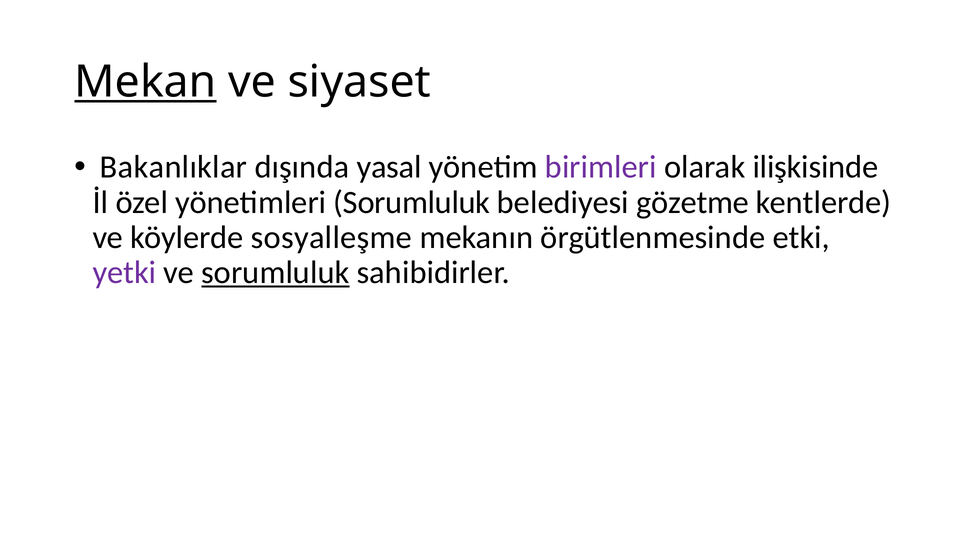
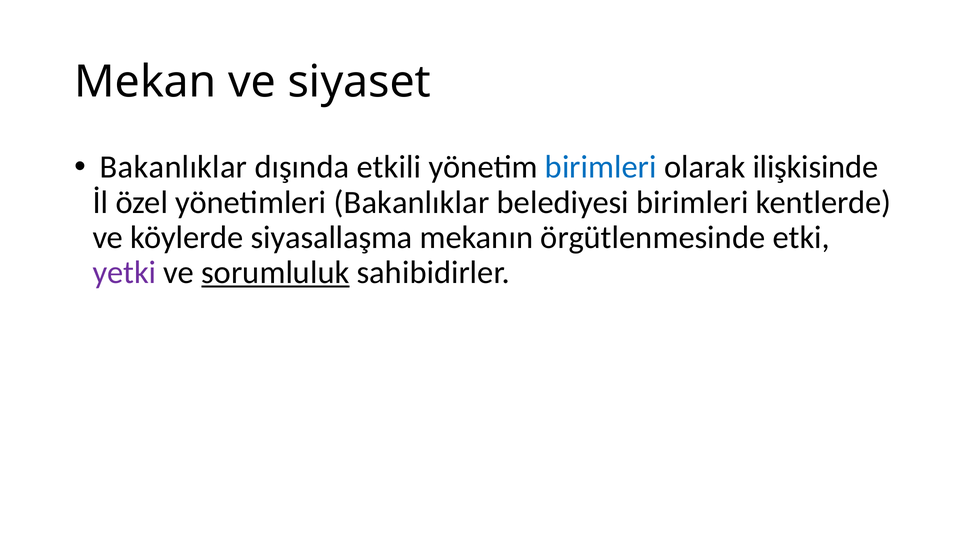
Mekan underline: present -> none (145, 82)
yasal: yasal -> etkili (389, 167)
birimleri colour: purple -> blue (601, 167)
yönetimleri Sorumluluk: Sorumluluk -> Bakanlıklar (412, 202)
belediyesi gözetme: gözetme -> birimleri (692, 202)
sosyalleşme: sosyalleşme -> siyasallaşma (332, 237)
